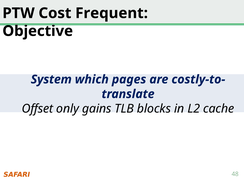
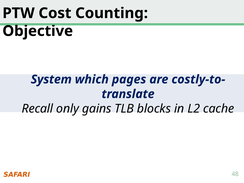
Frequent: Frequent -> Counting (112, 13)
Offset: Offset -> Recall (37, 109)
